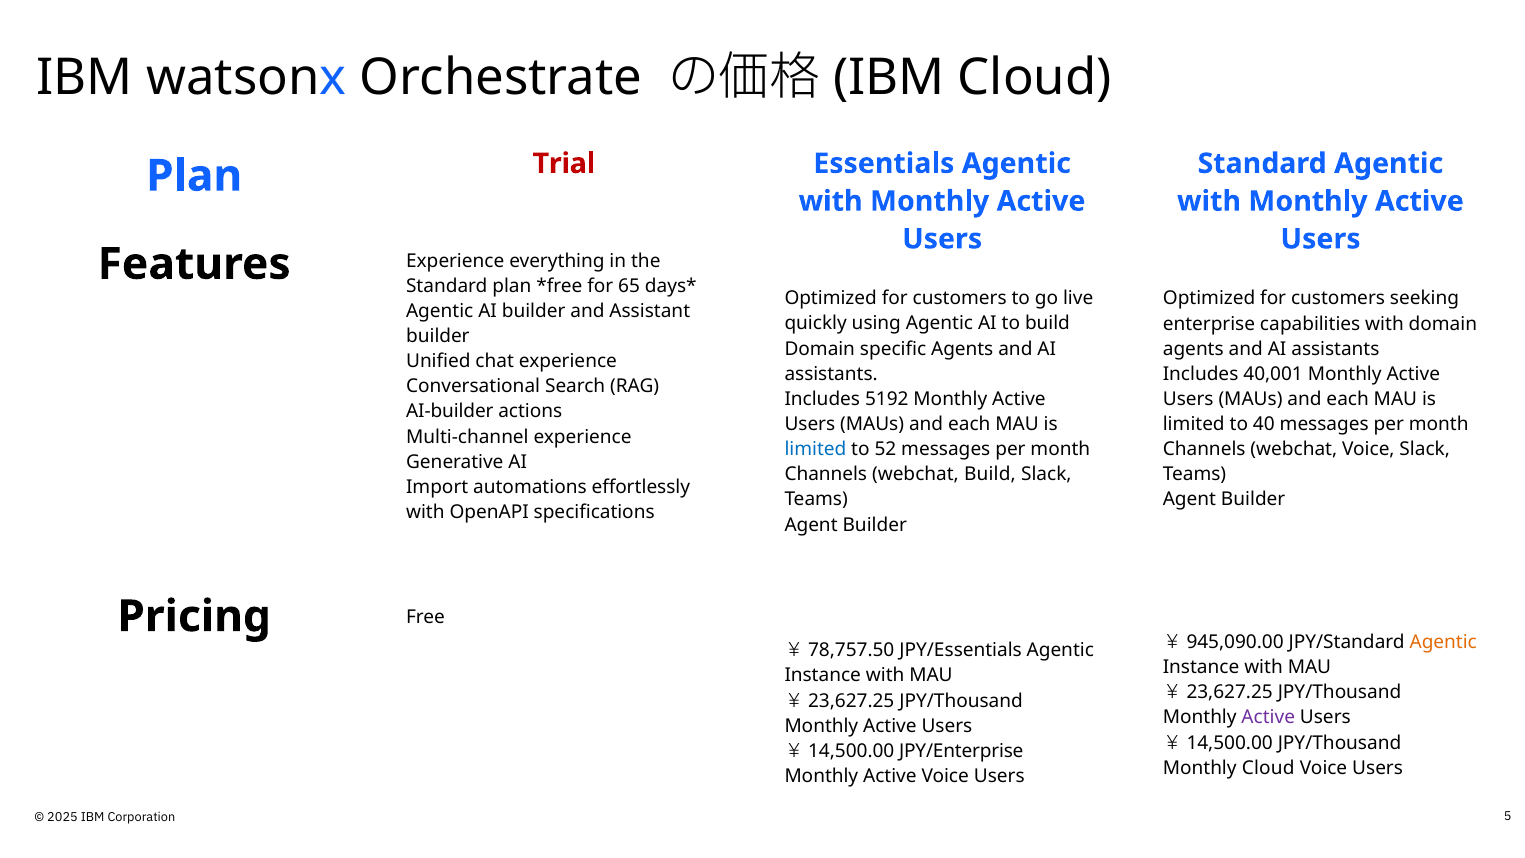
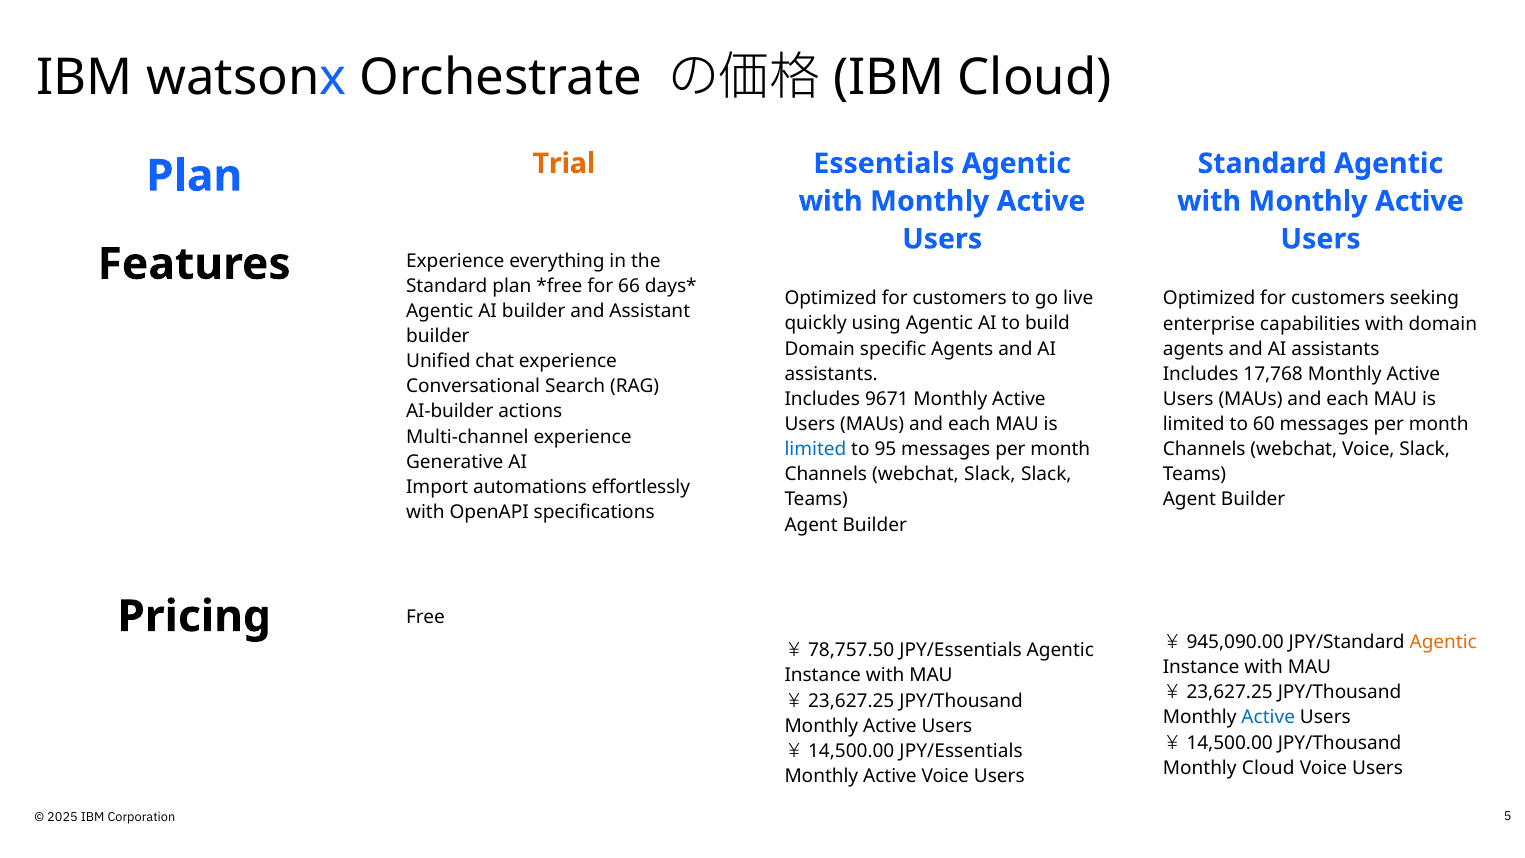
Trial colour: red -> orange (564, 164)
65: 65 -> 66 (629, 286)
40,001: 40,001 -> 17,768 (1273, 374)
5192: 5192 -> 9671 (887, 399)
40: 40 -> 60 (1264, 424)
52: 52 -> 95 (885, 449)
webchat Build: Build -> Slack (990, 474)
Active colour: purple -> blue (1268, 717)
￥14,500.00 JPY/Enterprise: JPY/Enterprise -> JPY/Essentials (961, 751)
